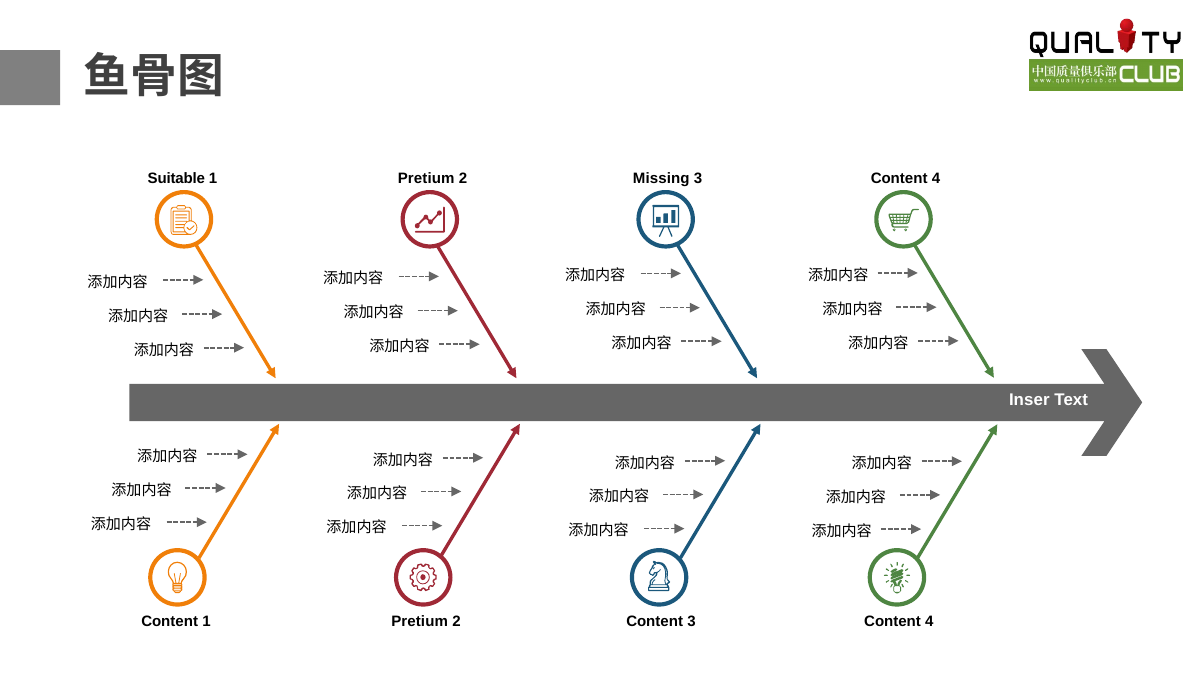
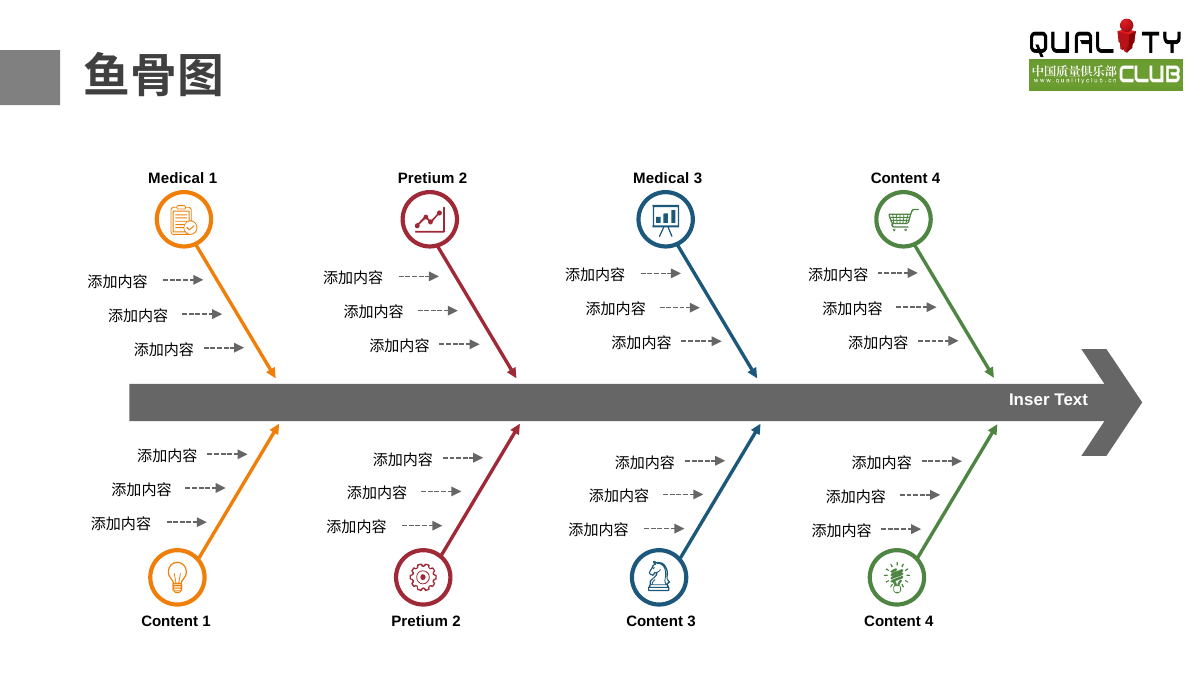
Suitable: Suitable -> Medical (176, 178)
Missing: Missing -> Medical (661, 178)
